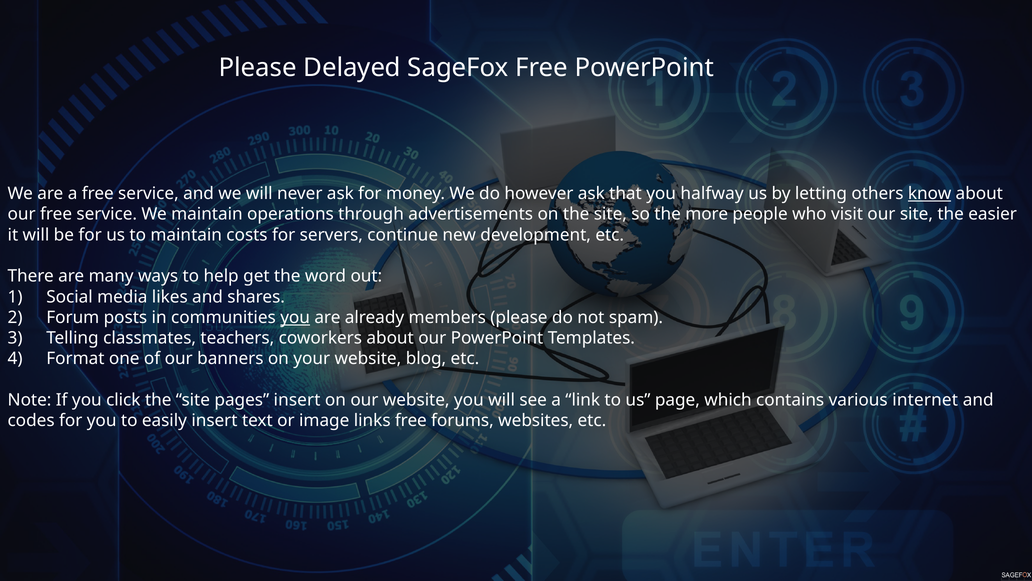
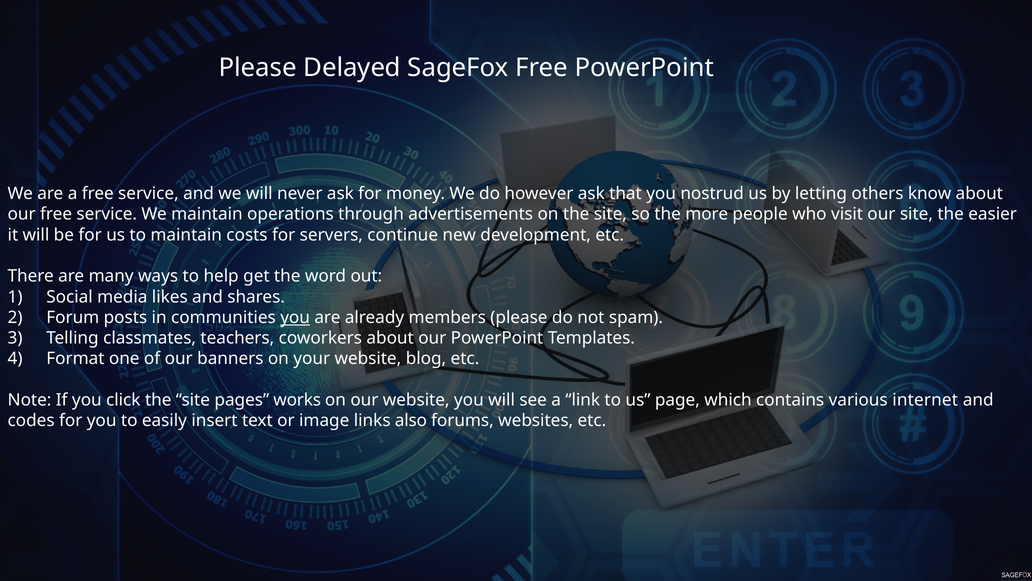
halfway: halfway -> nostrud (712, 193)
know underline: present -> none (930, 193)
pages insert: insert -> works (297, 400)
links free: free -> also (411, 420)
